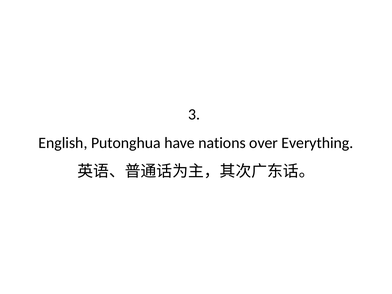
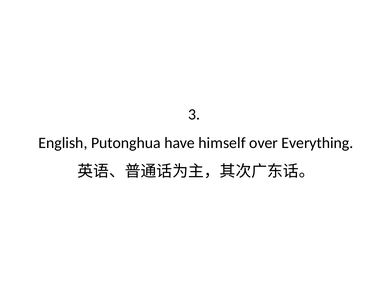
nations: nations -> himself (222, 143)
